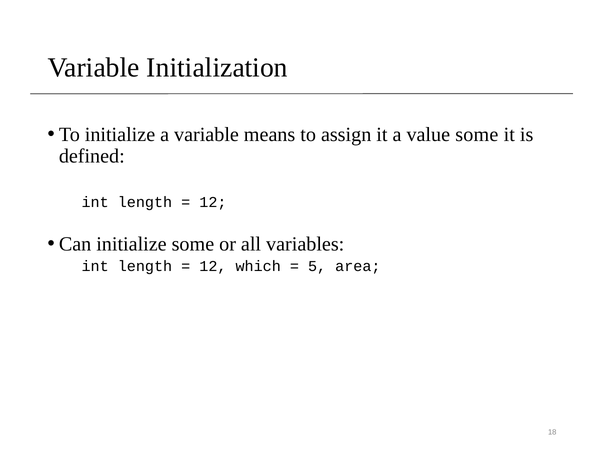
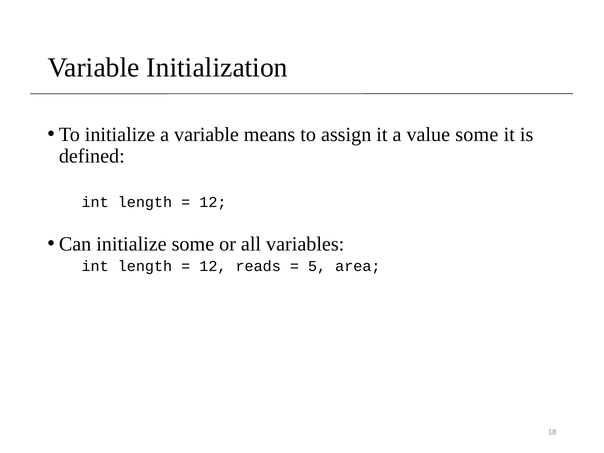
which: which -> reads (258, 266)
